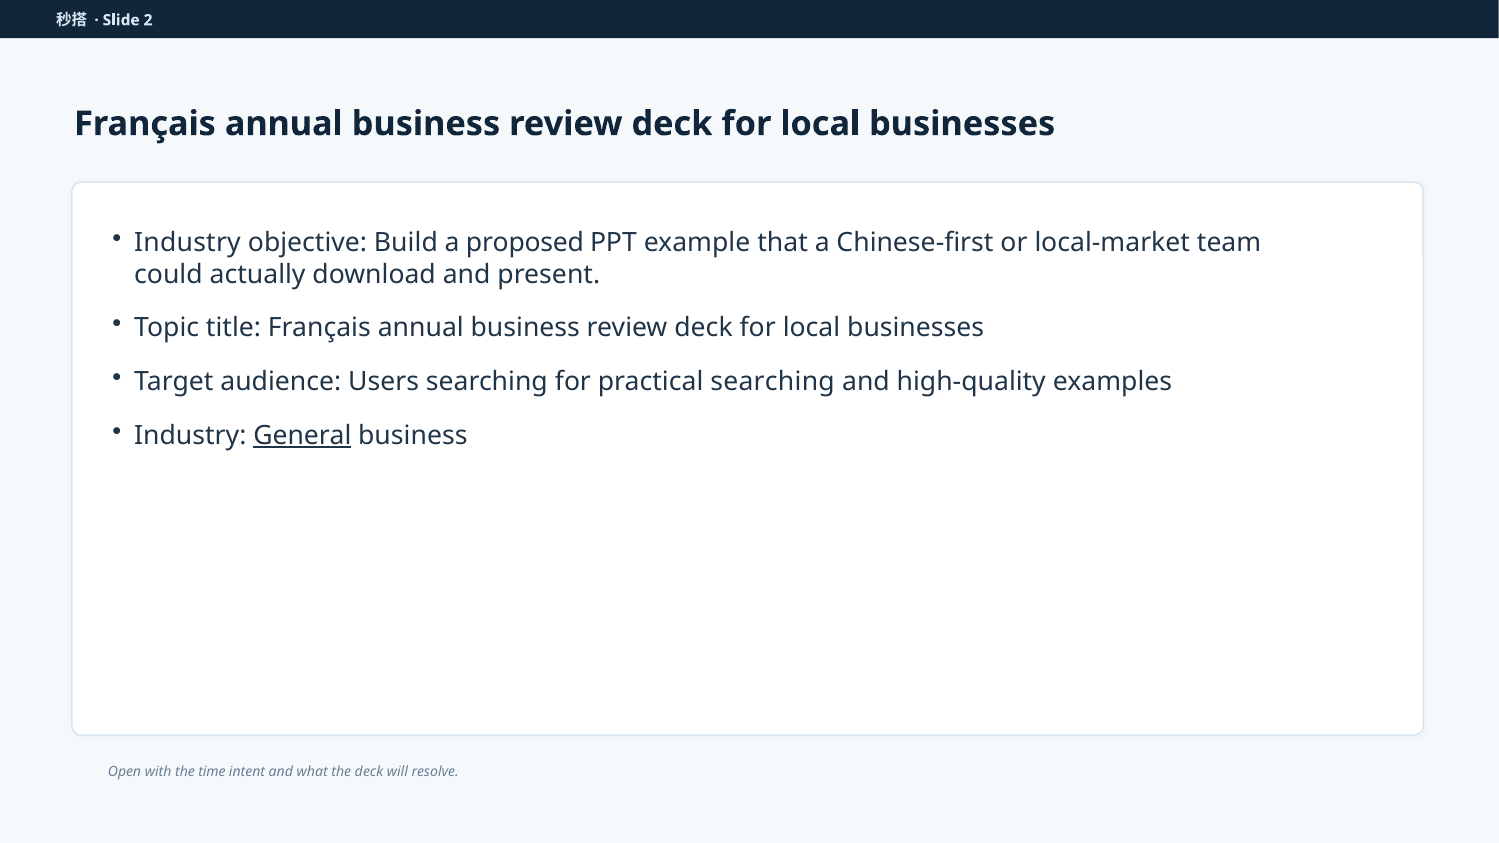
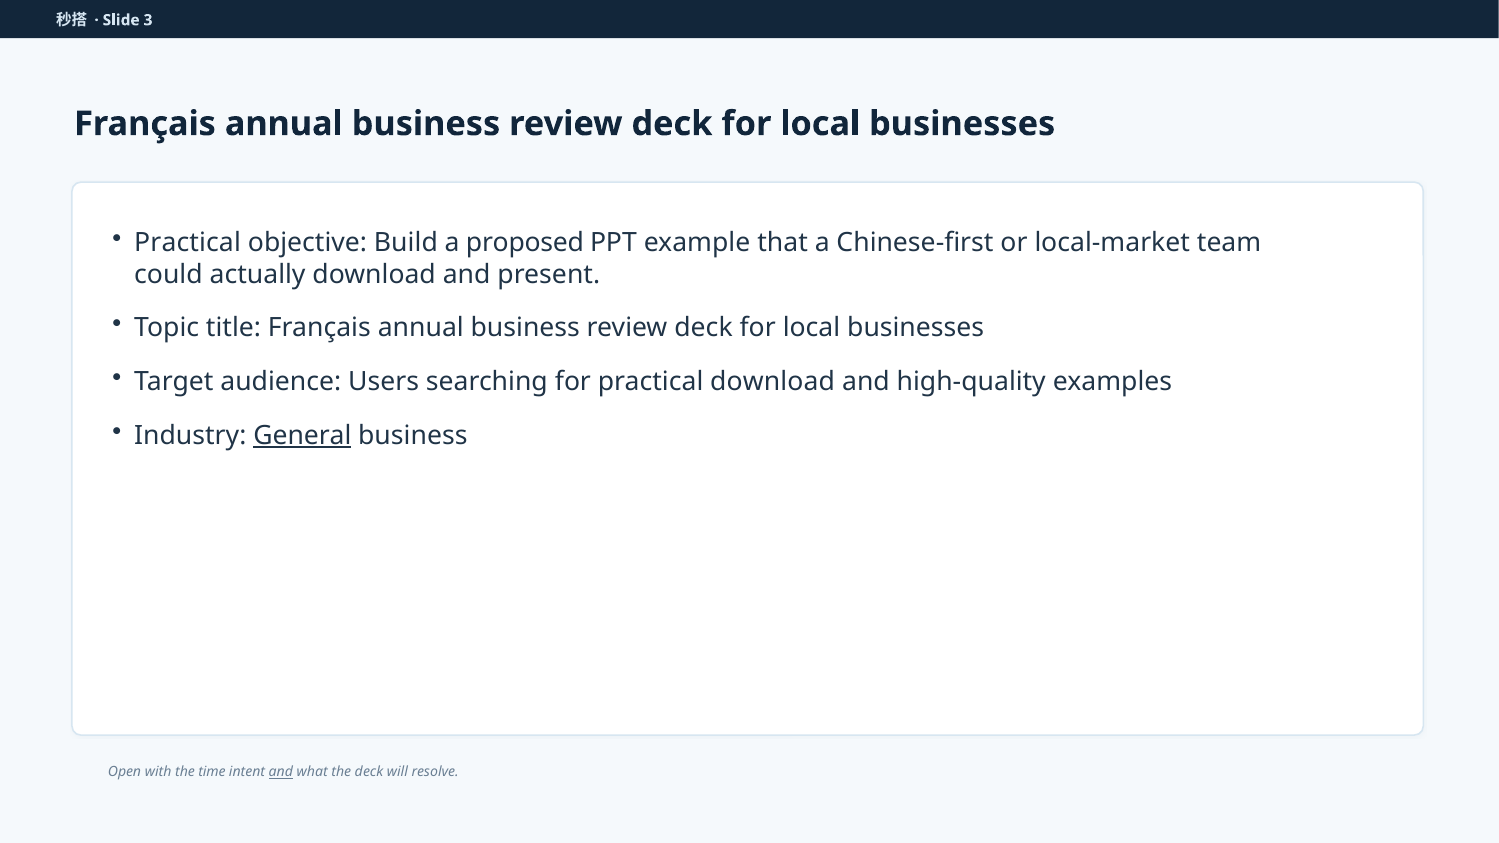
2: 2 -> 3 (148, 20)
Industry: Industry -> Practical (188, 243)
practical searching: searching -> download (773, 382)
and underline: none -> present (281, 772)
